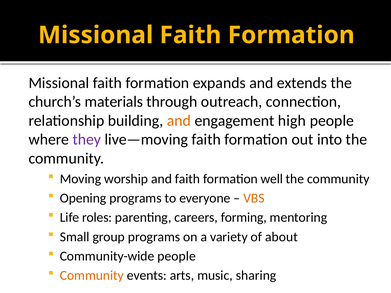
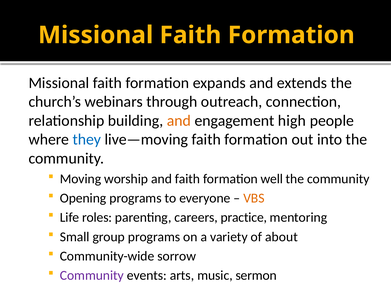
materials: materials -> webinars (114, 102)
they colour: purple -> blue (87, 140)
forming: forming -> practice (244, 218)
Community-wide people: people -> sorrow (177, 256)
Community colour: orange -> purple (92, 276)
sharing: sharing -> sermon (256, 276)
